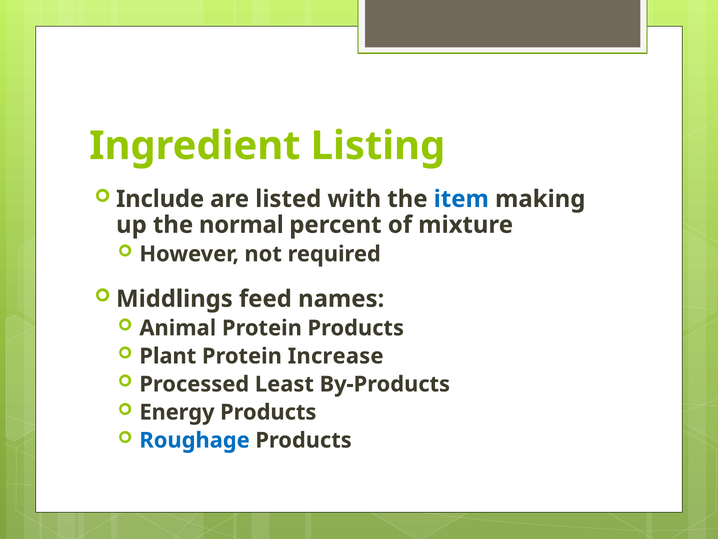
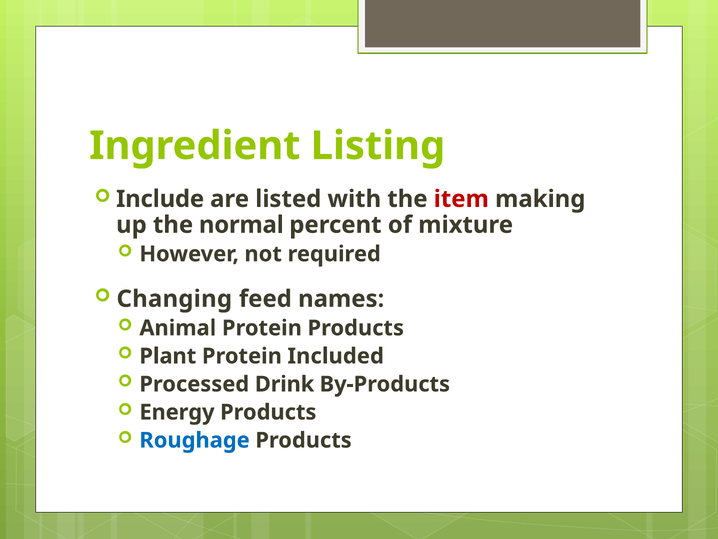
item colour: blue -> red (461, 199)
Middlings: Middlings -> Changing (174, 299)
Increase: Increase -> Included (336, 356)
Least: Least -> Drink (285, 384)
